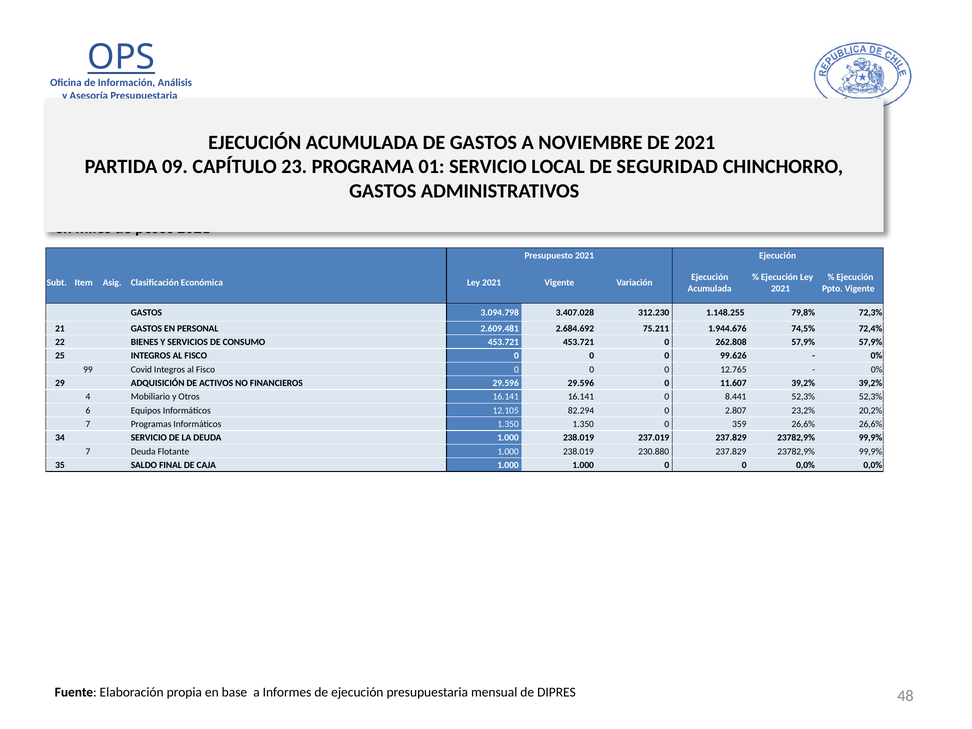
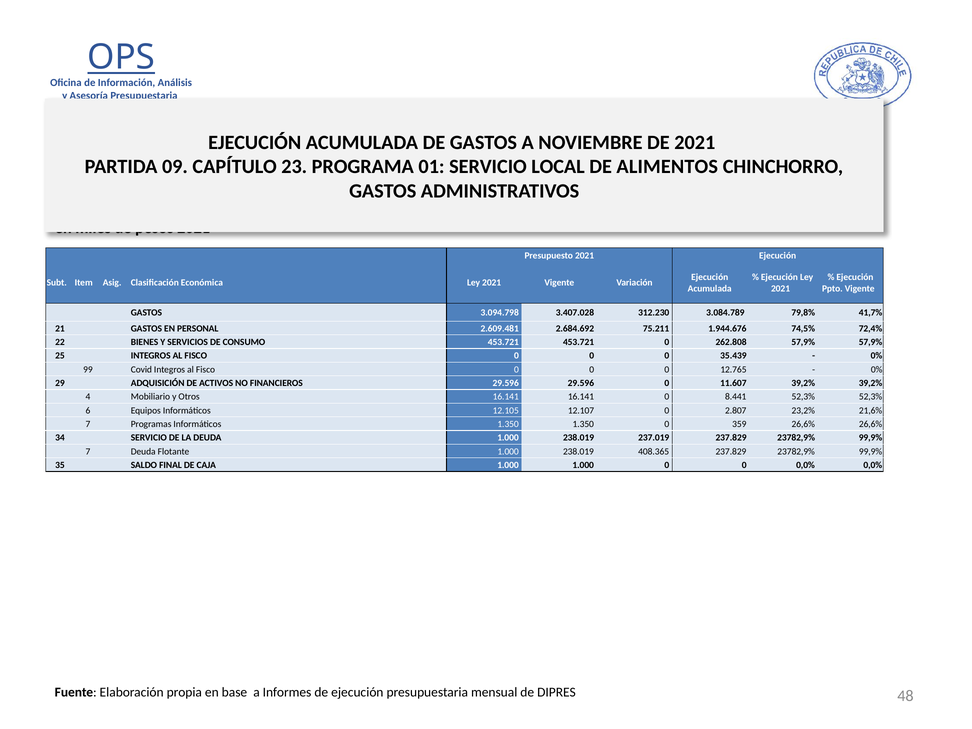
SEGURIDAD: SEGURIDAD -> ALIMENTOS (667, 167)
1.148.255: 1.148.255 -> 3.084.789 (725, 313)
72,3%: 72,3% -> 41,7% (871, 313)
99.626: 99.626 -> 35.439 (733, 356)
82.294: 82.294 -> 12.107 (581, 410)
20,2%: 20,2% -> 21,6% (871, 410)
230.880: 230.880 -> 408.365 (654, 451)
